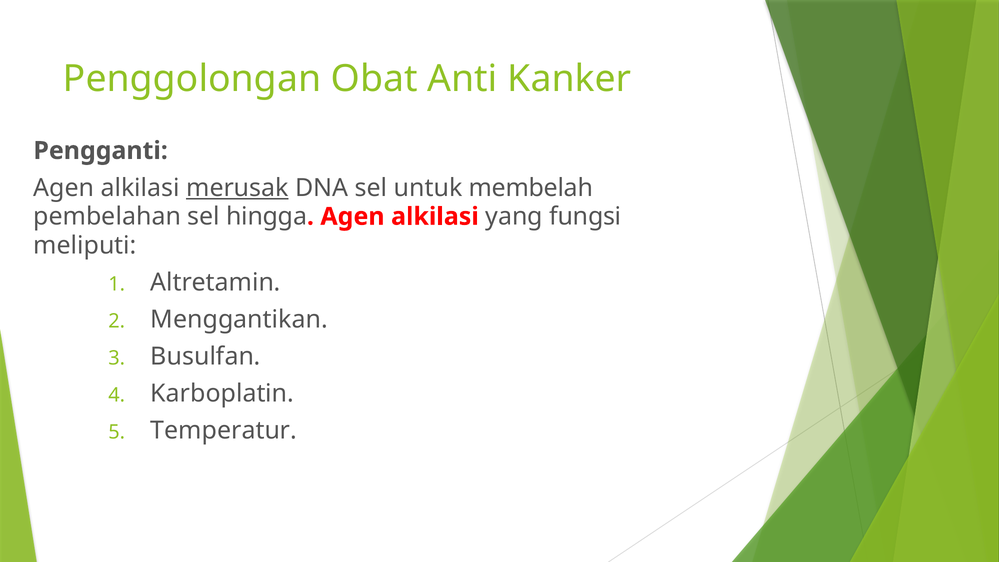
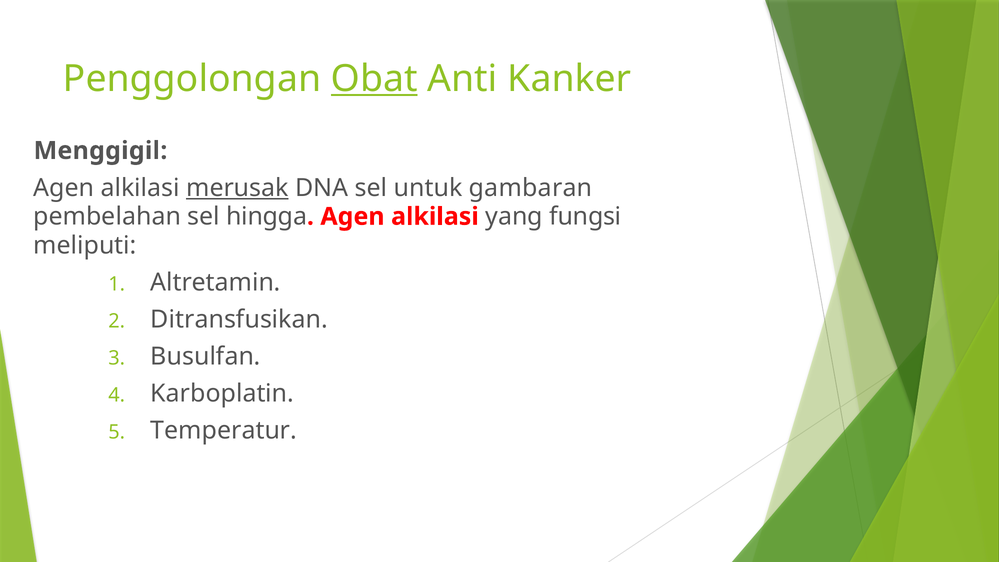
Obat underline: none -> present (374, 79)
Pengganti: Pengganti -> Menggigil (100, 151)
membelah: membelah -> gambaran (531, 188)
Menggantikan: Menggantikan -> Ditransfusikan (239, 319)
